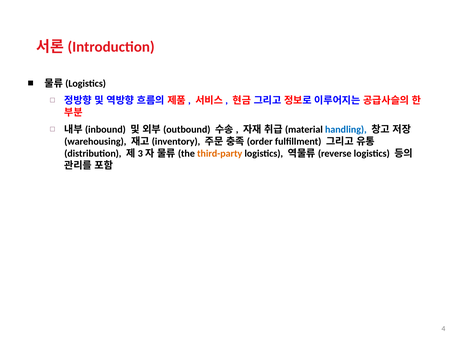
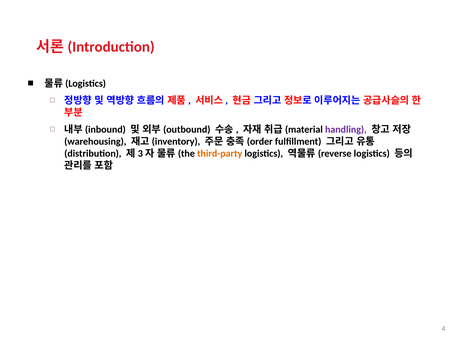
handling colour: blue -> purple (346, 130)
